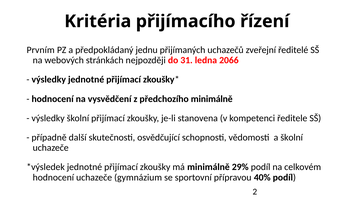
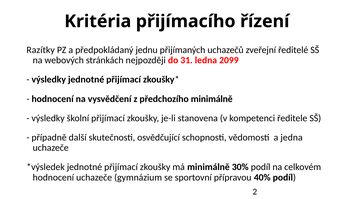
Prvním: Prvním -> Razítky (41, 50)
2066: 2066 -> 2099 (229, 60)
a školní: školní -> jedna (292, 137)
29%: 29% -> 30% (240, 167)
